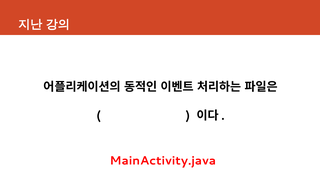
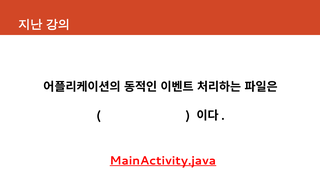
MainActivity.java underline: none -> present (163, 161)
